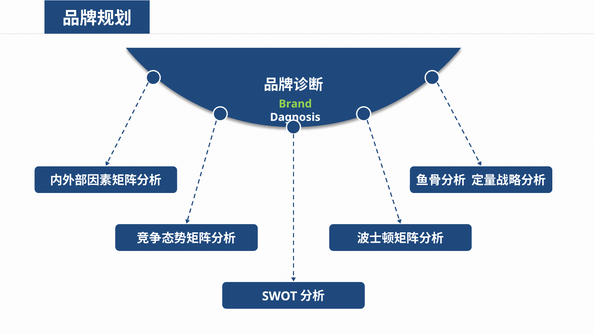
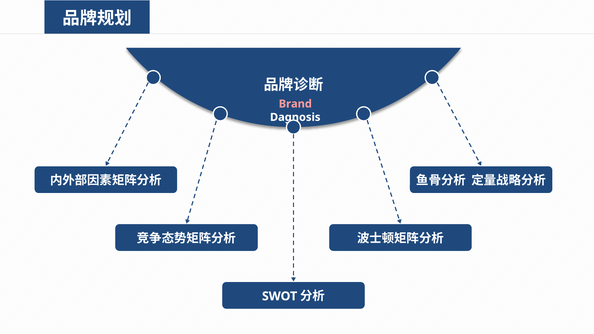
Brand colour: light green -> pink (295, 104)
